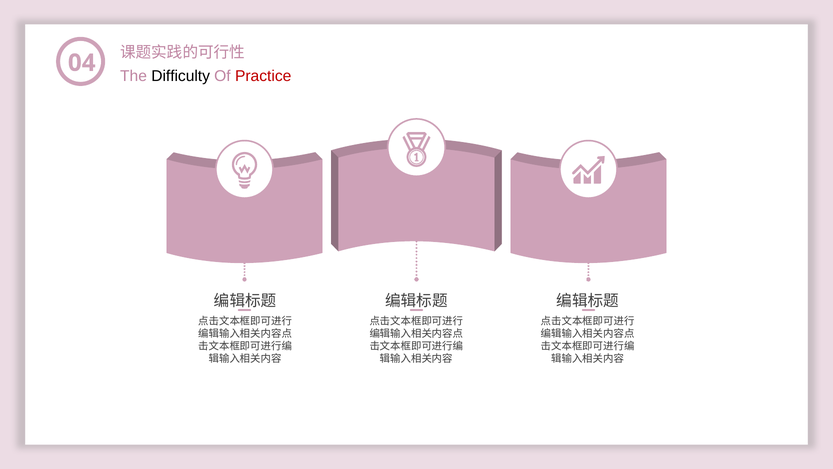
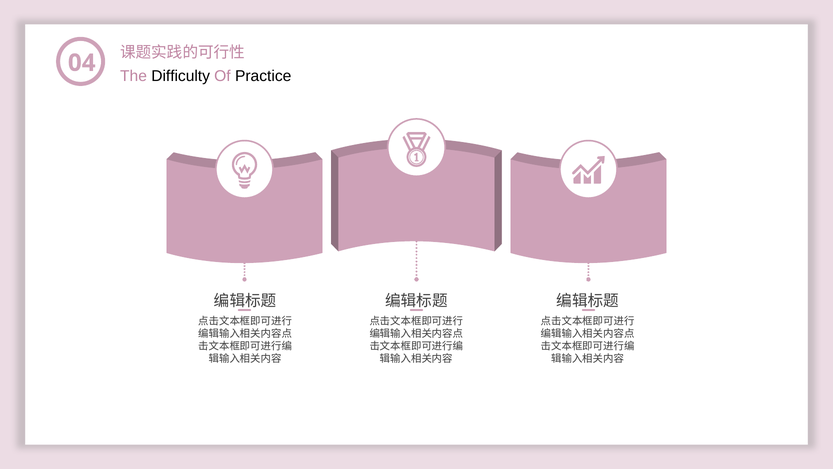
Practice colour: red -> black (263, 76)
